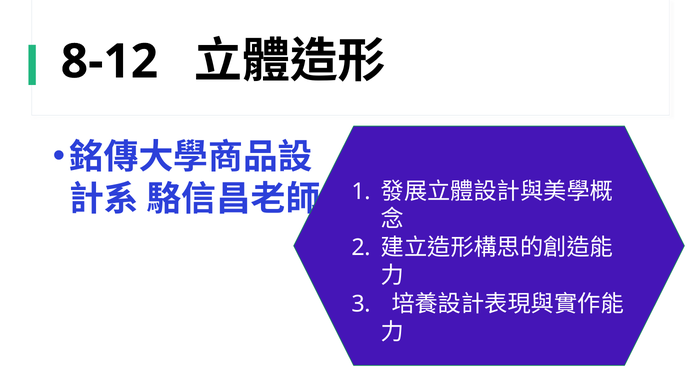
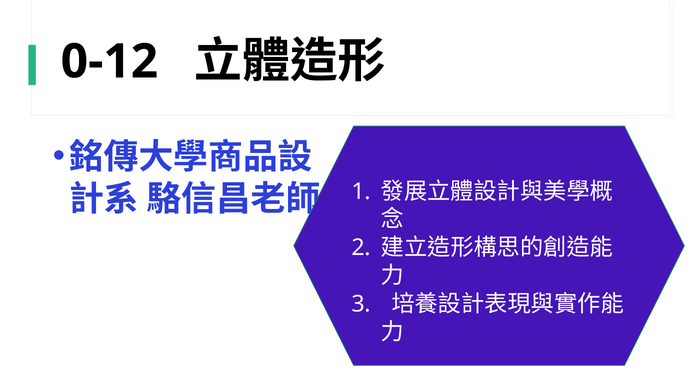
8-12: 8-12 -> 0-12 (109, 62)
